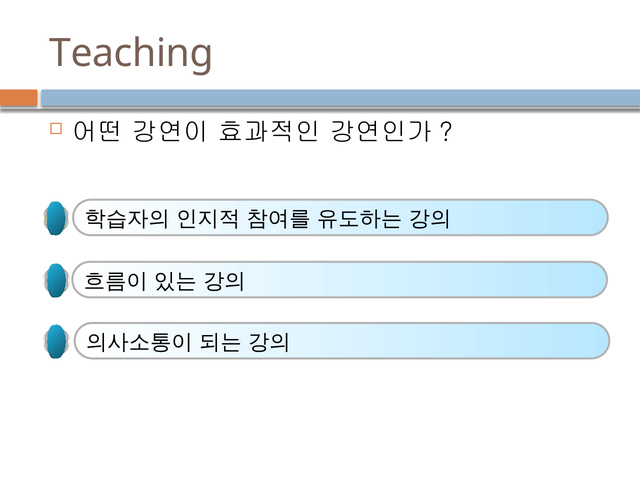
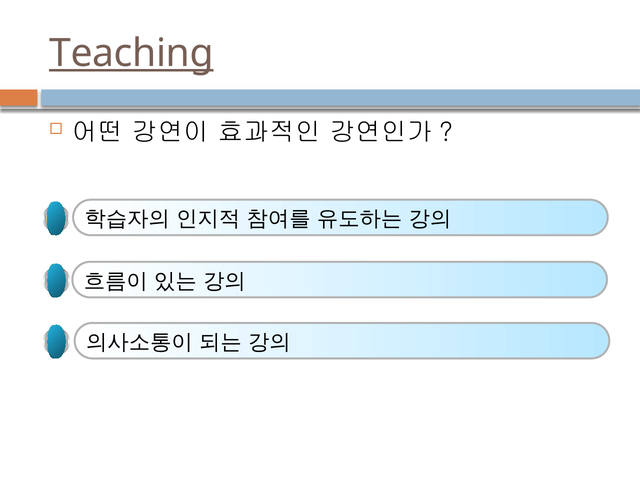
Teaching underline: none -> present (131, 53)
